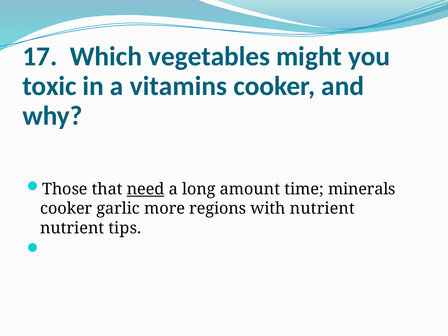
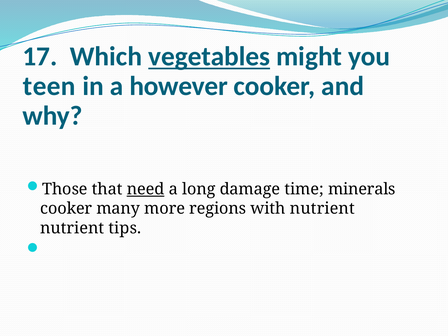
vegetables underline: none -> present (209, 57)
toxic: toxic -> teen (49, 86)
vitamins: vitamins -> however (179, 86)
amount: amount -> damage (250, 189)
garlic: garlic -> many (118, 209)
